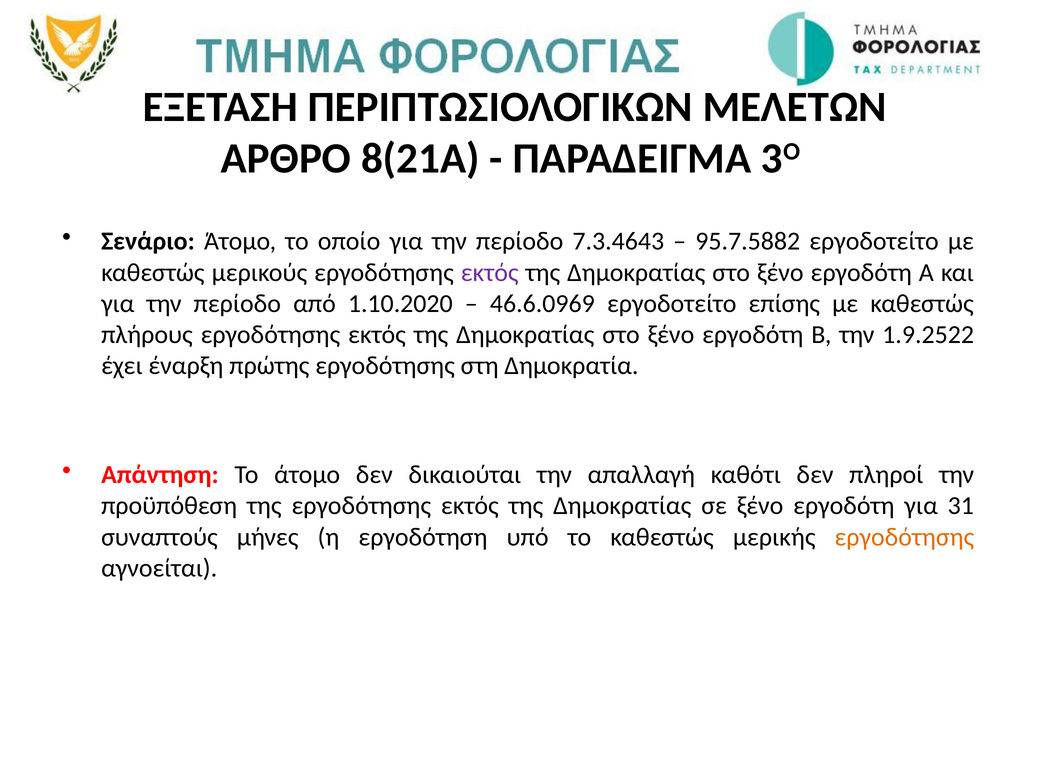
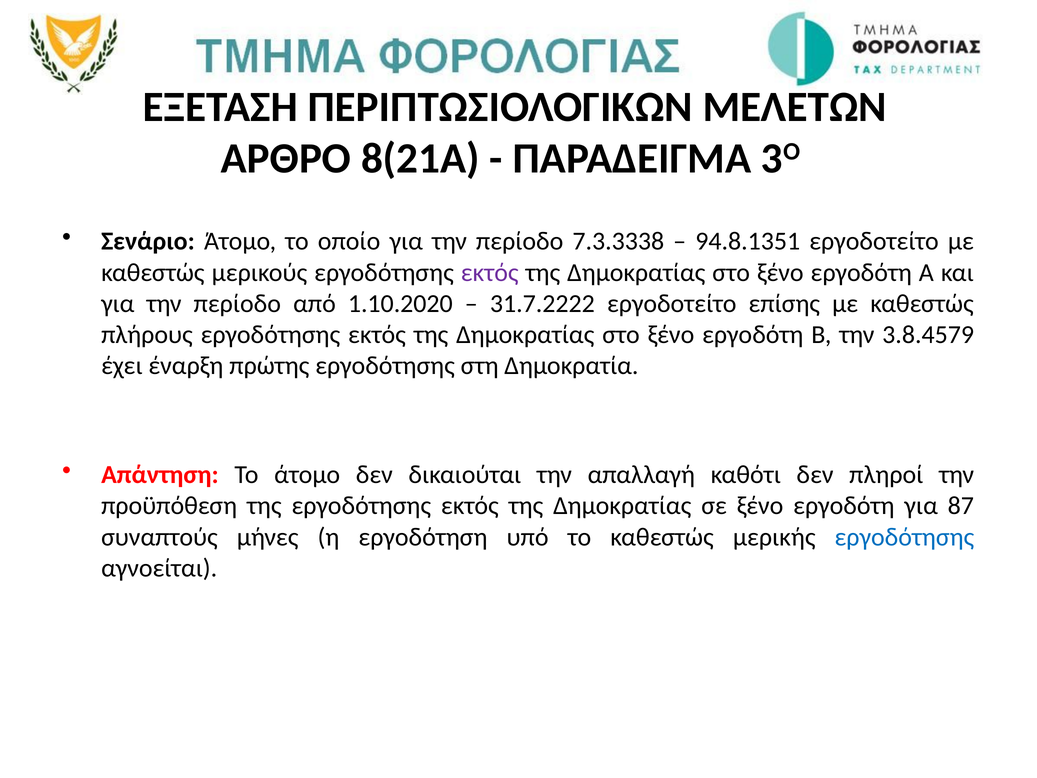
7.3.4643: 7.3.4643 -> 7.3.3338 (618, 241)
95.7.5882: 95.7.5882 -> 94.8.1351 (748, 241)
46.6.0969: 46.6.0969 -> 31.7.2222 (542, 304)
1.9.2522: 1.9.2522 -> 3.8.4579 (928, 335)
31: 31 -> 87 (961, 506)
εργοδότησης colour: orange -> blue (904, 537)
